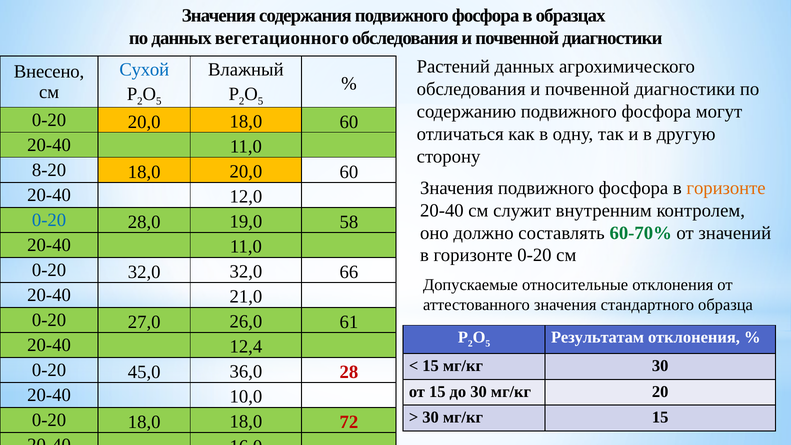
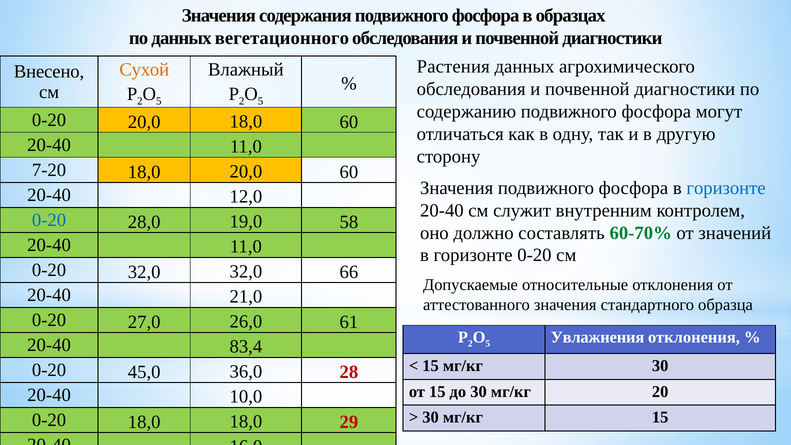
Растений: Растений -> Растения (453, 67)
Сухой colour: blue -> orange (144, 70)
8-20: 8-20 -> 7-20 (49, 170)
горизонте colour: orange -> blue (726, 188)
Результатам: Результатам -> Увлажнения (598, 337)
12,4: 12,4 -> 83,4 (246, 347)
72: 72 -> 29 (349, 422)
